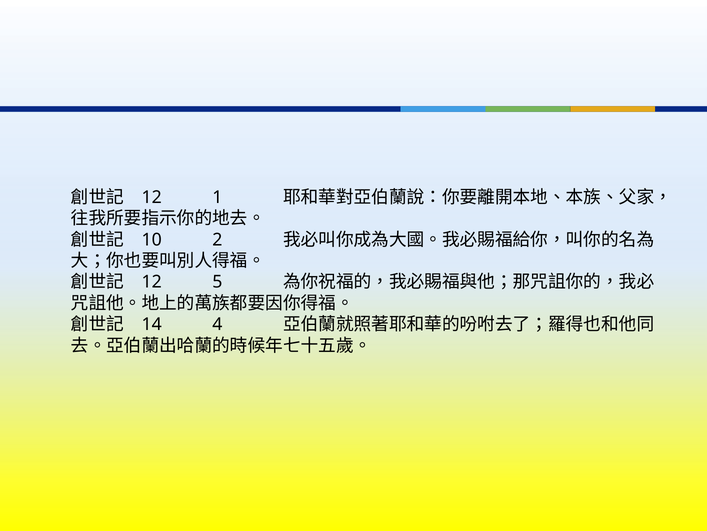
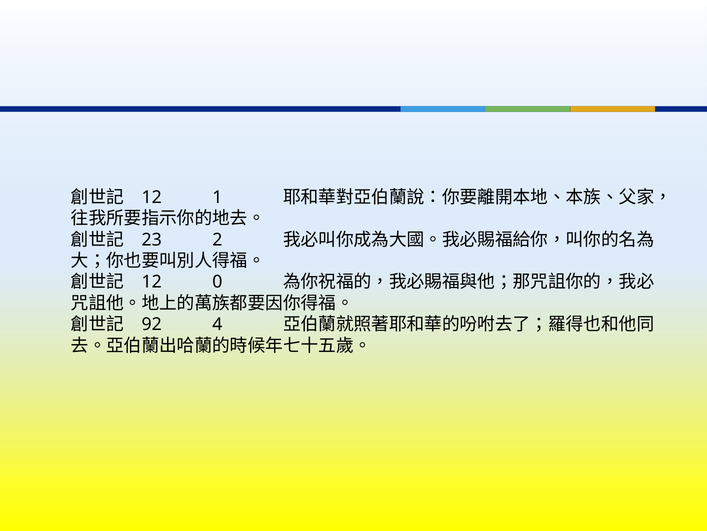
10: 10 -> 23 (152, 239)
5: 5 -> 0 (217, 282)
14: 14 -> 92 (152, 324)
